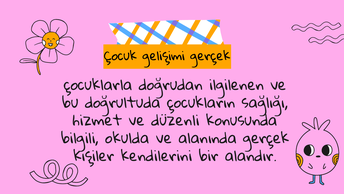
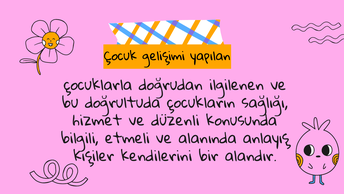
gelişimi gerçek: gerçek -> yapılan (210, 56)
okulda: okulda -> etmeli (127, 138)
alanında gerçek: gerçek -> anlayış (266, 138)
